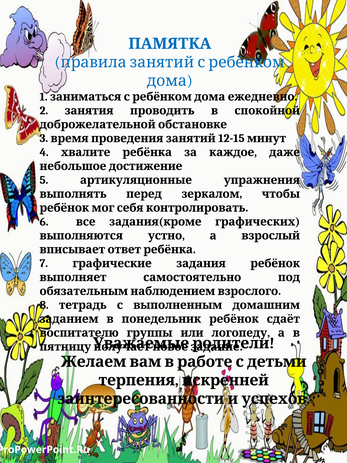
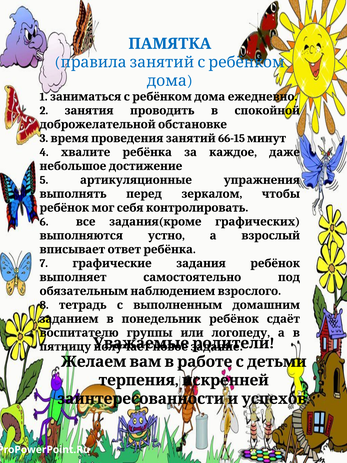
12-15: 12-15 -> 66-15 (232, 138)
